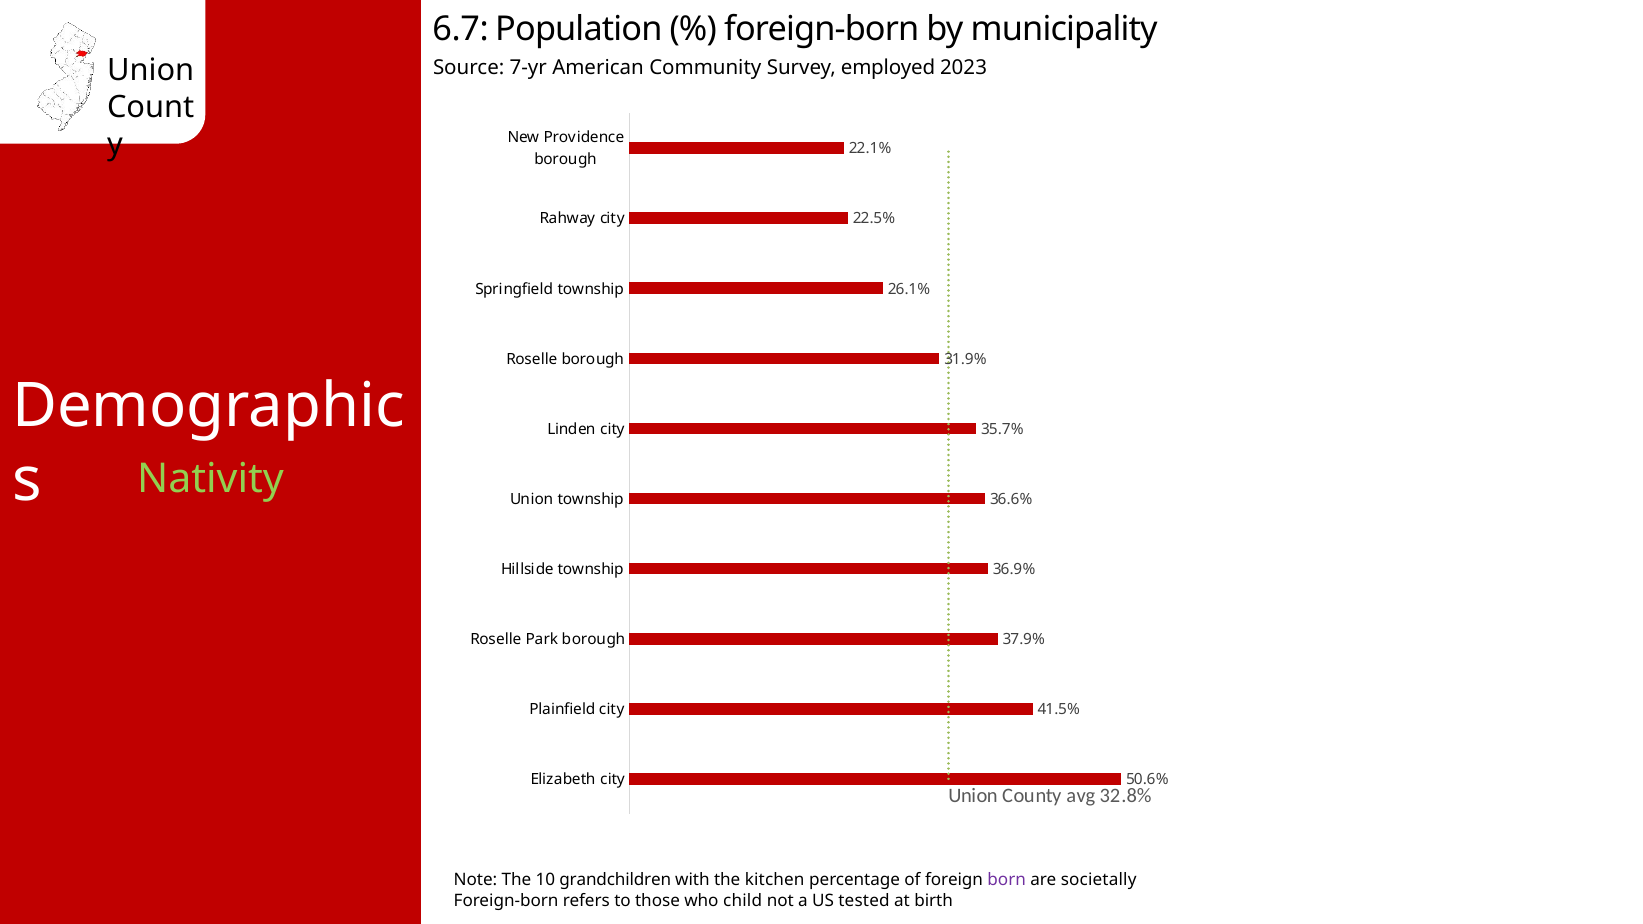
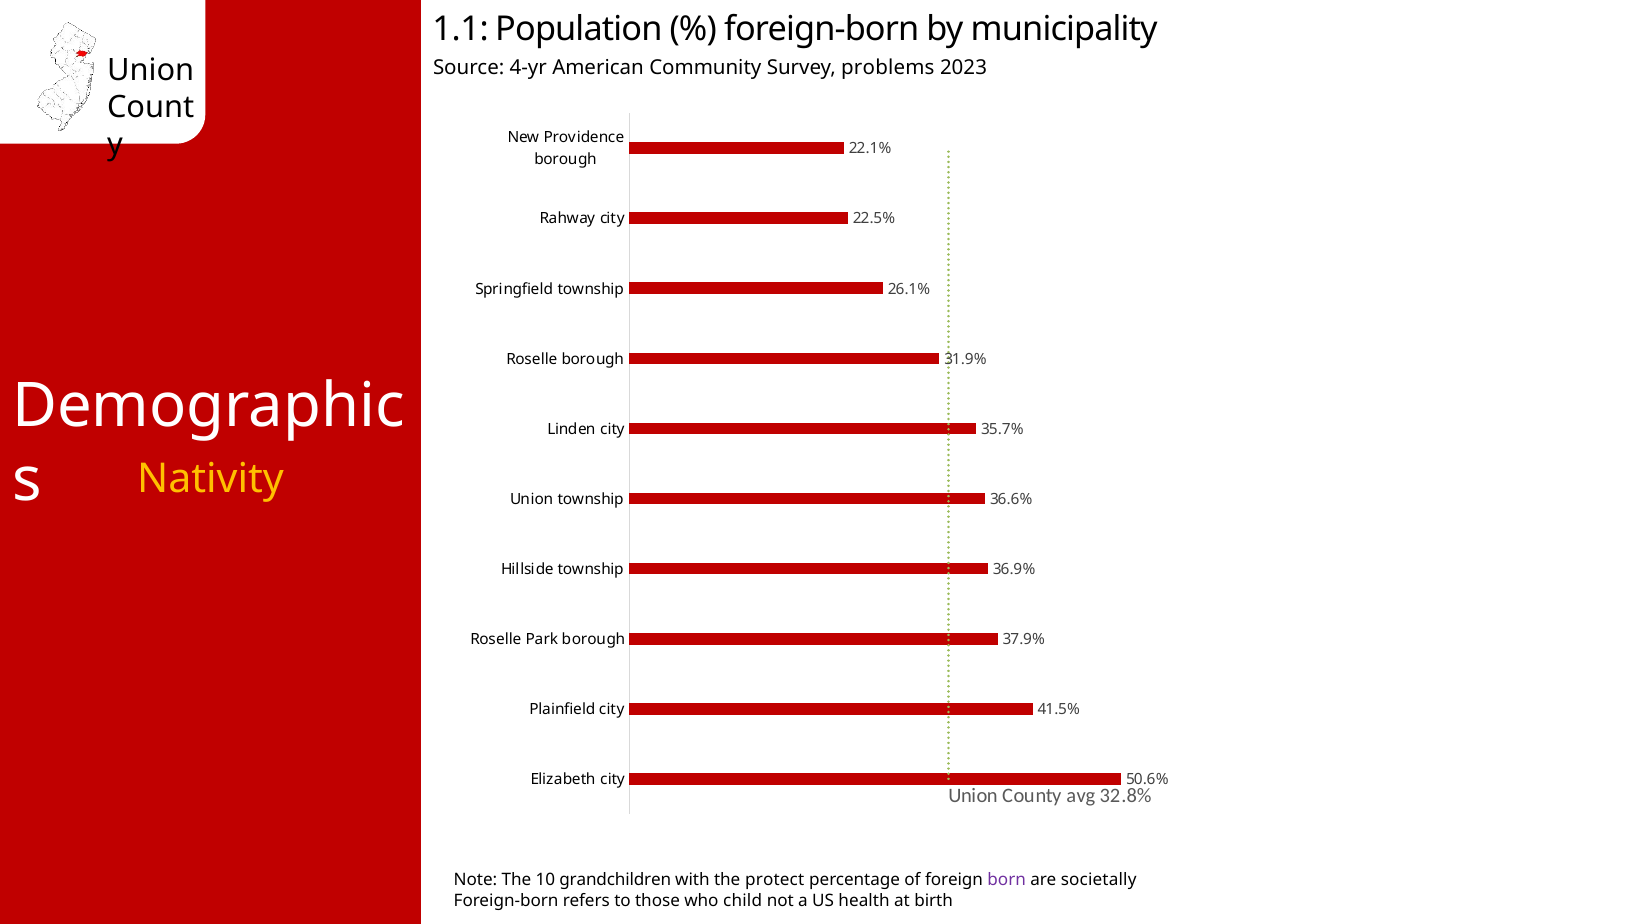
6.7: 6.7 -> 1.1 (461, 29)
7-yr: 7-yr -> 4-yr (528, 68)
employed: employed -> problems (888, 68)
Nativity colour: light green -> yellow (210, 479)
kitchen: kitchen -> protect (775, 880)
tested: tested -> health (864, 901)
